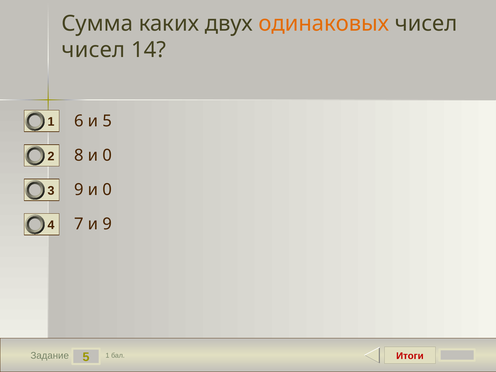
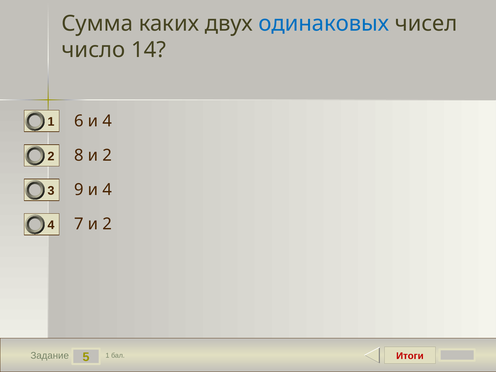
одинаковых colour: orange -> blue (324, 24)
чисел: чисел -> число (93, 50)
6 и 5: 5 -> 4 (107, 121)
8 и 0: 0 -> 2 (107, 155)
9 и 0: 0 -> 4 (107, 190)
7 и 9: 9 -> 2 (107, 224)
